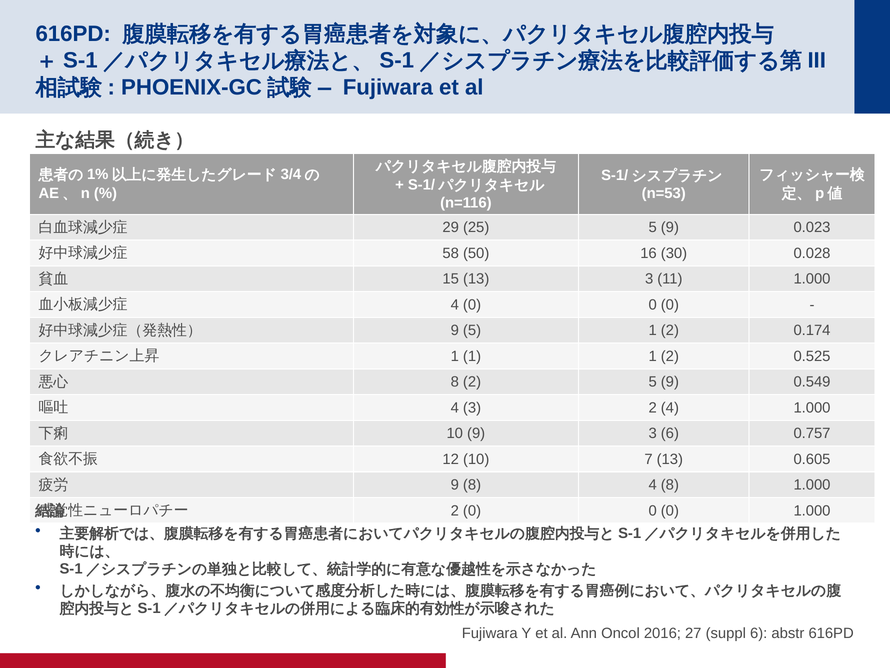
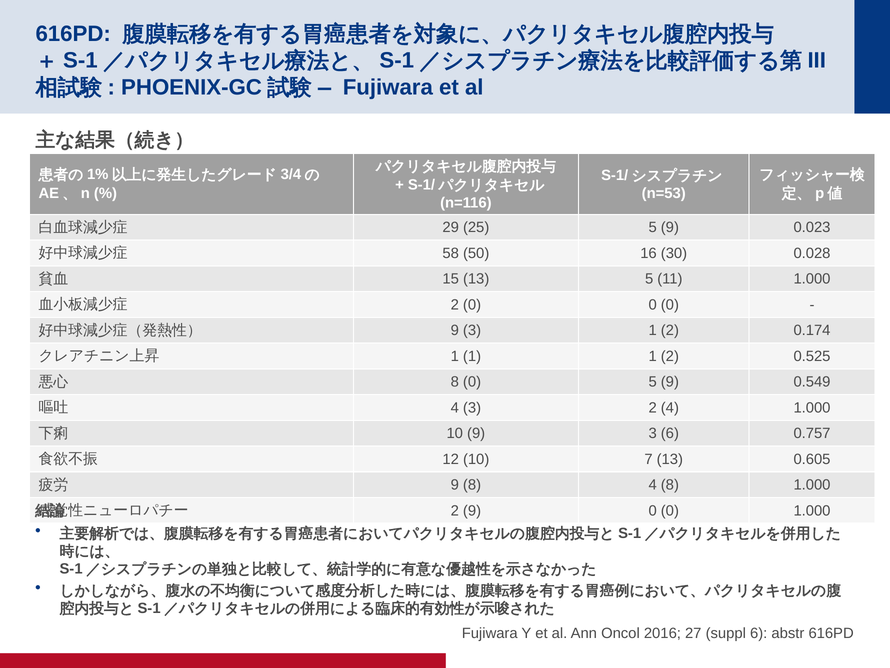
13 3: 3 -> 5 (649, 279)
4: 4 -> 2 (455, 305)
5: 5 -> 3 (472, 330)
8 2: 2 -> 0 (472, 382)
2 0: 0 -> 9 (472, 510)
